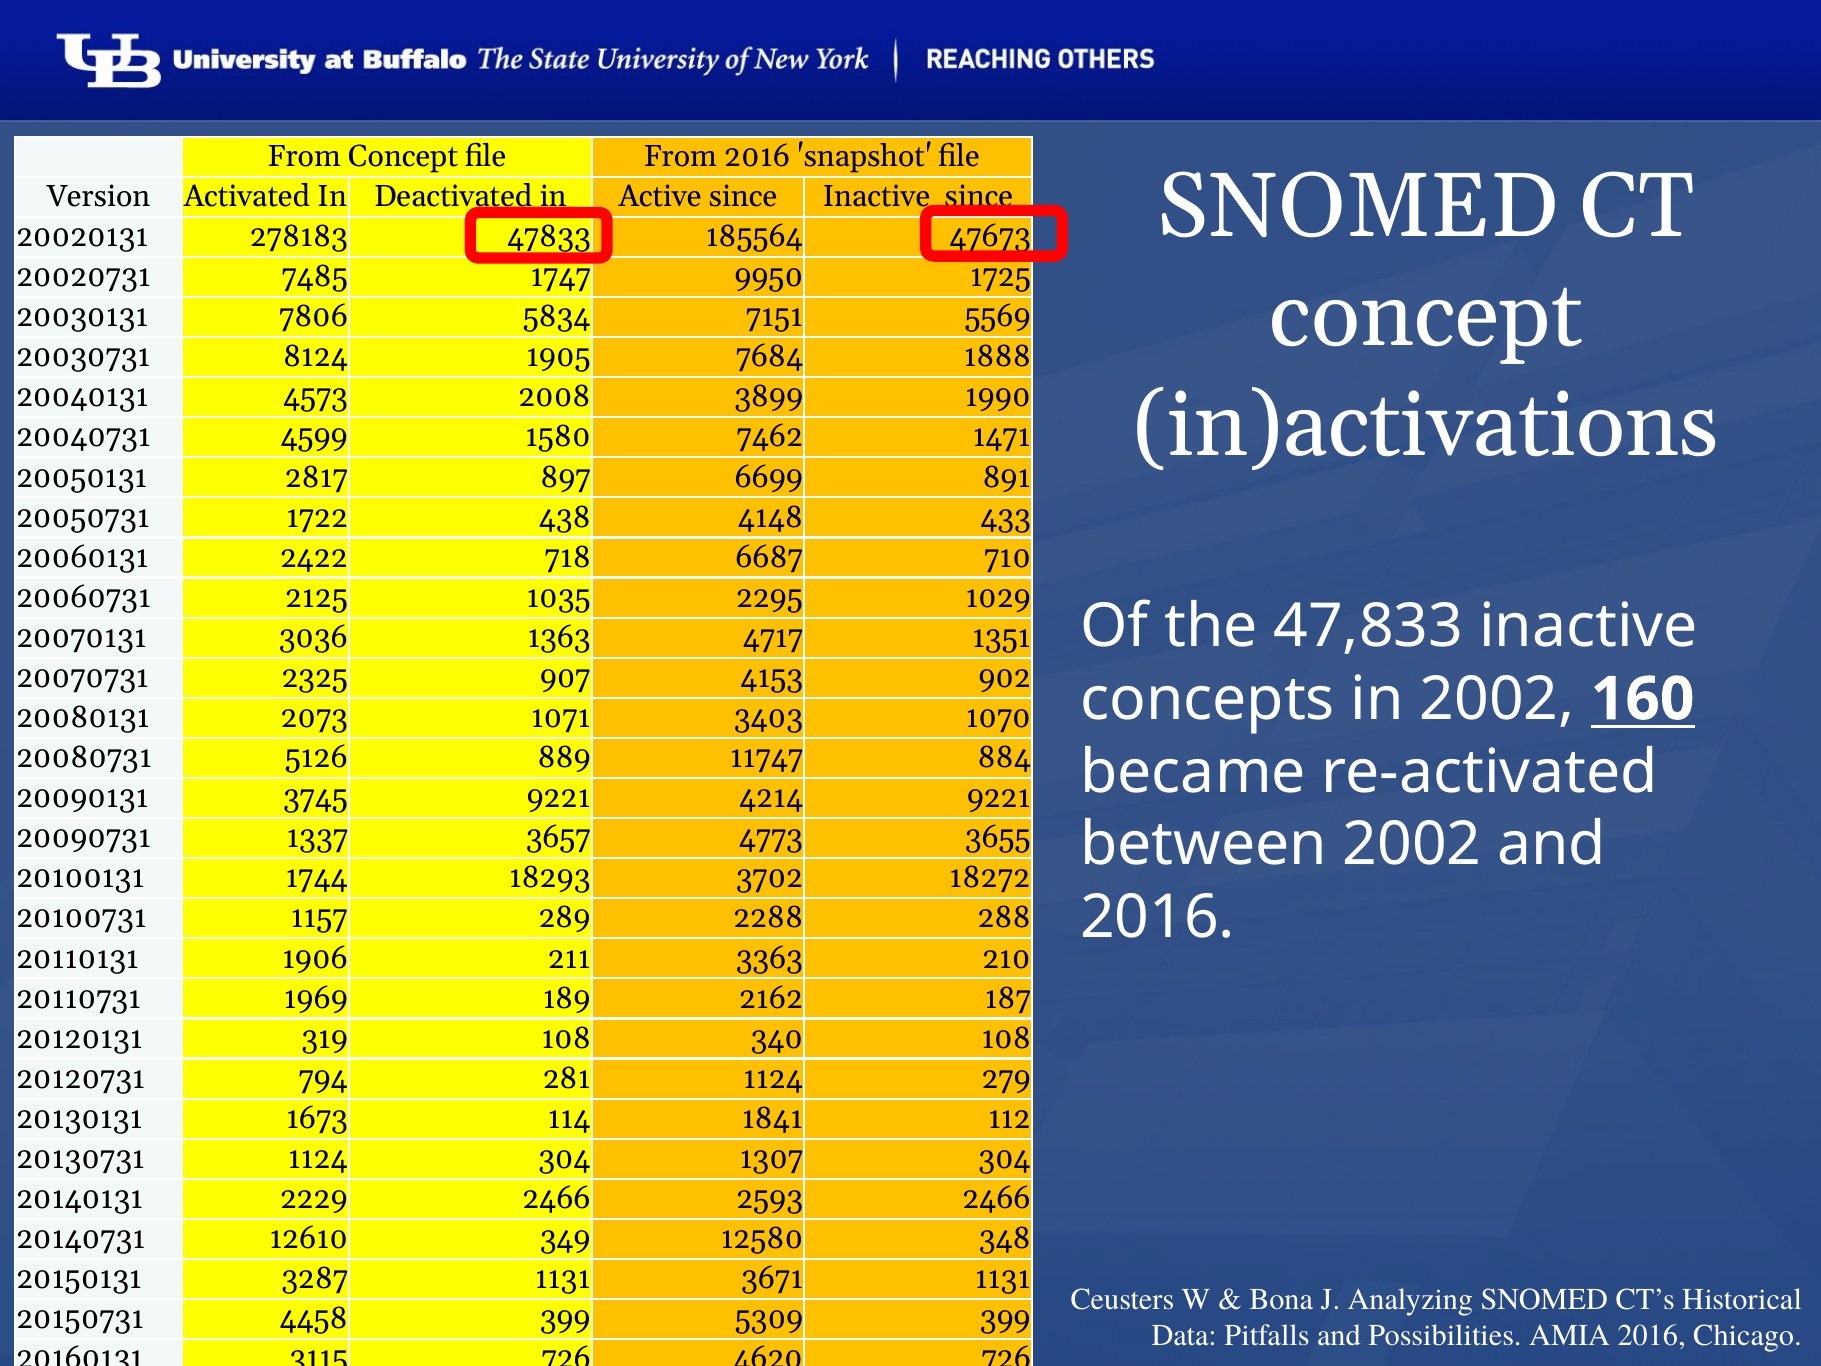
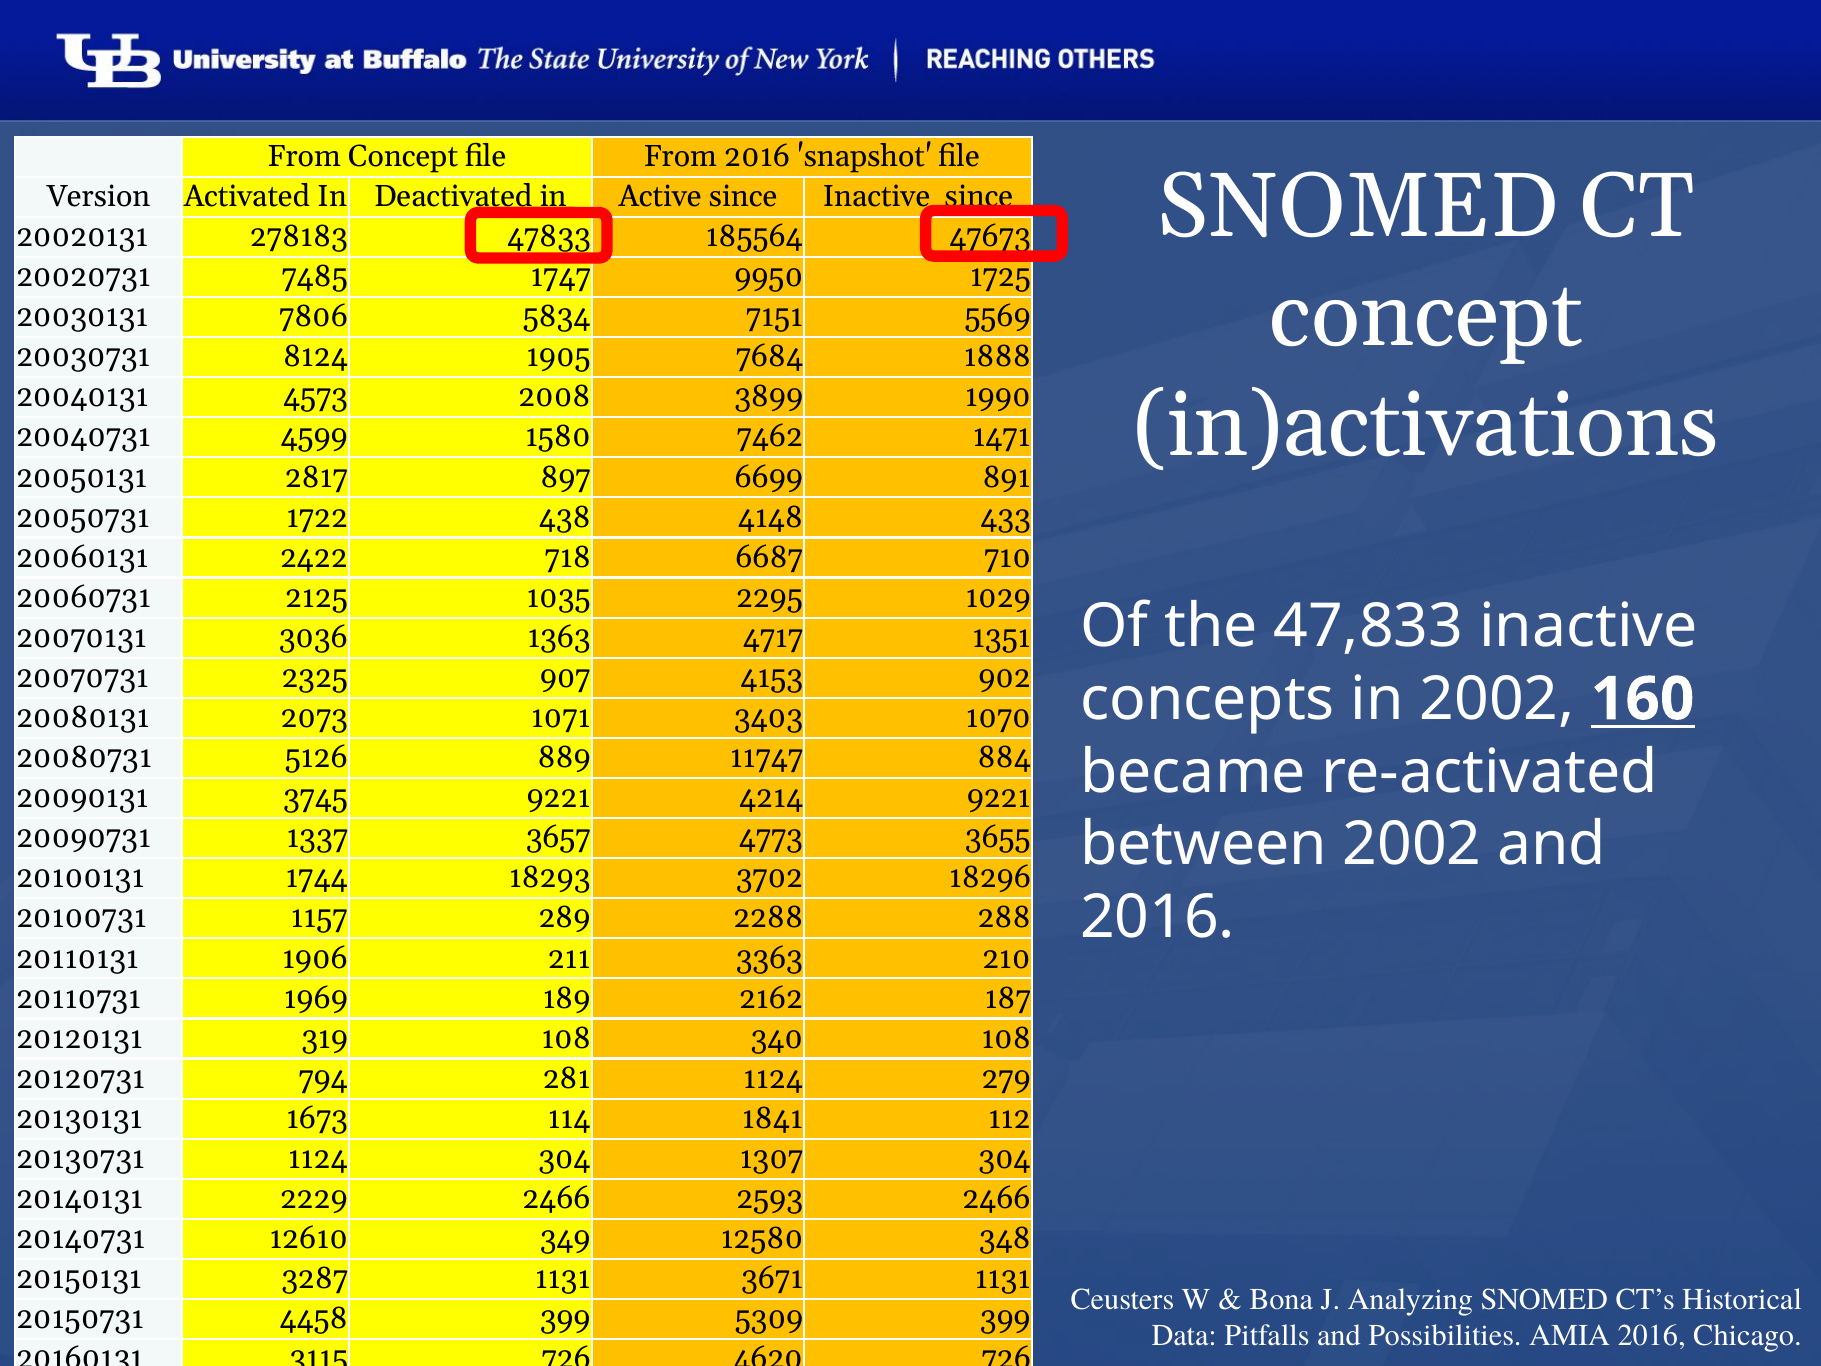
18272: 18272 -> 18296 (990, 878)
